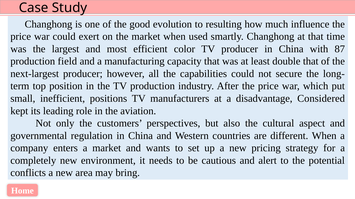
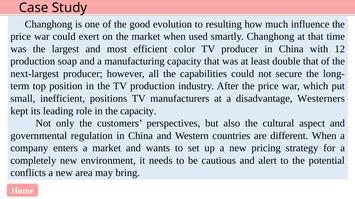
87: 87 -> 12 (340, 49)
field: field -> soap (67, 61)
Considered: Considered -> Westerners (321, 99)
the aviation: aviation -> capacity (138, 111)
